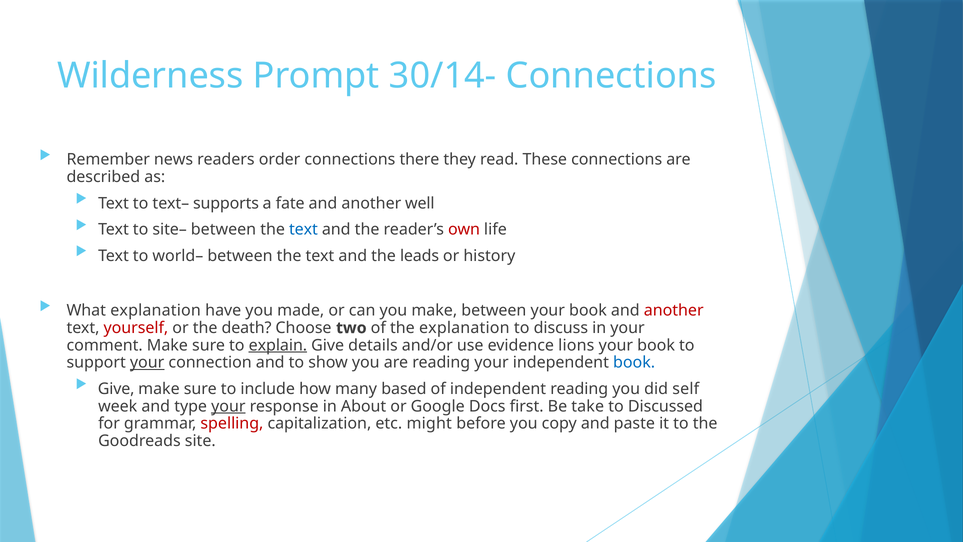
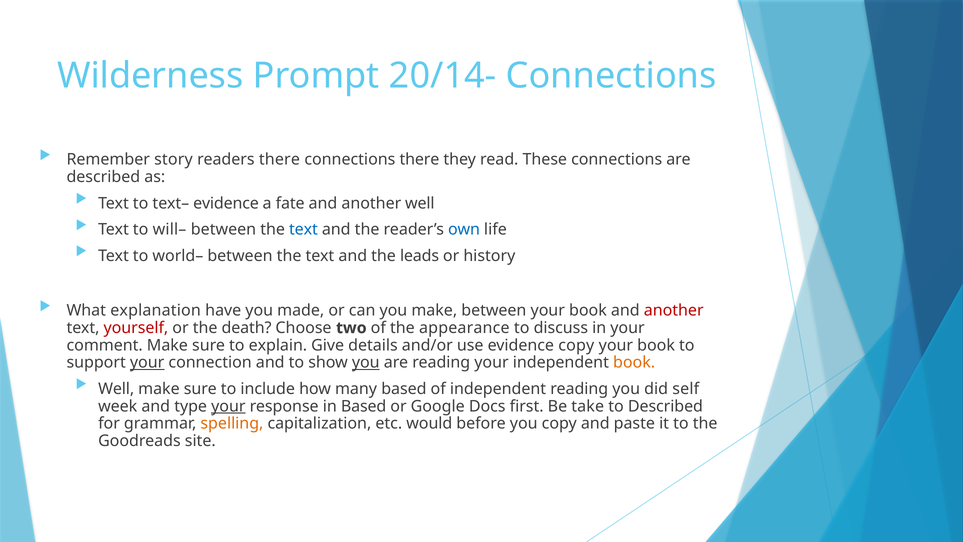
30/14-: 30/14- -> 20/14- (443, 76)
news: news -> story (173, 160)
readers order: order -> there (279, 160)
text– supports: supports -> evidence (226, 203)
site–: site– -> will– (170, 229)
own colour: red -> blue (464, 229)
the explanation: explanation -> appearance (464, 328)
explain underline: present -> none (278, 345)
evidence lions: lions -> copy (576, 345)
you underline: none -> present (366, 362)
book colour: blue -> orange (634, 362)
Give: Give -> Well (116, 389)
in About: About -> Based (364, 406)
to Discussed: Discussed -> Described (665, 406)
spelling colour: red -> orange (232, 423)
might: might -> would (429, 423)
